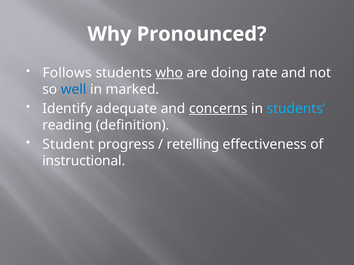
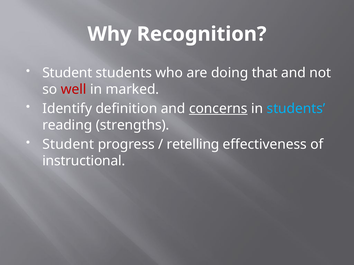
Pronounced: Pronounced -> Recognition (202, 34)
Follows: Follows -> Student (67, 73)
who underline: present -> none (169, 73)
rate: rate -> that (265, 73)
well colour: blue -> red (74, 89)
adequate: adequate -> definition (126, 109)
definition: definition -> strengths (133, 125)
